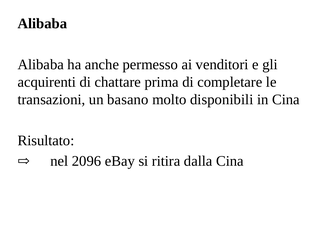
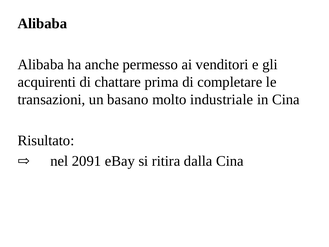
disponibili: disponibili -> industriale (222, 99)
2096: 2096 -> 2091 (87, 161)
